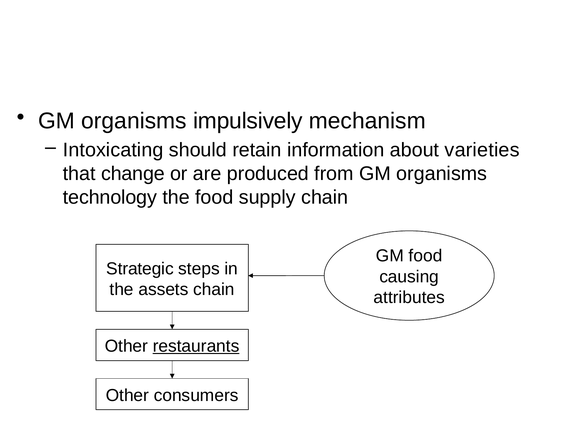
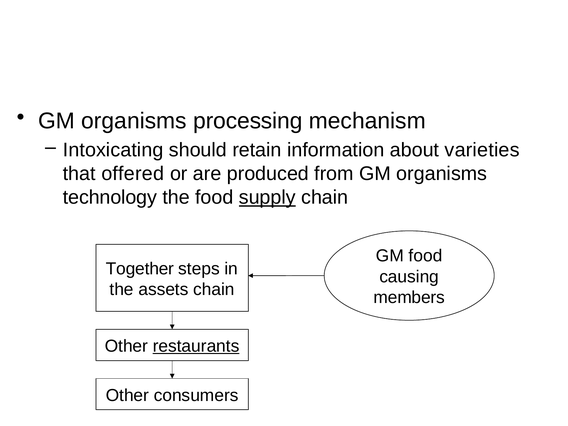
impulsively: impulsively -> processing (248, 121)
change: change -> offered (133, 174)
supply underline: none -> present (267, 197)
Strategic: Strategic -> Together (140, 269)
attributes: attributes -> members (409, 298)
